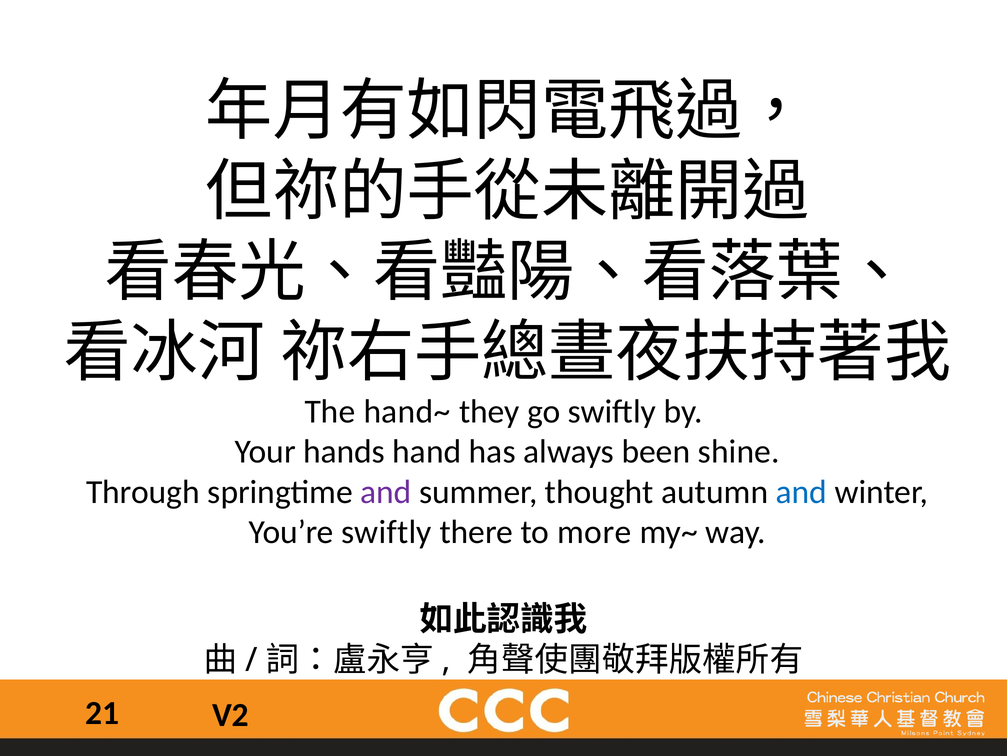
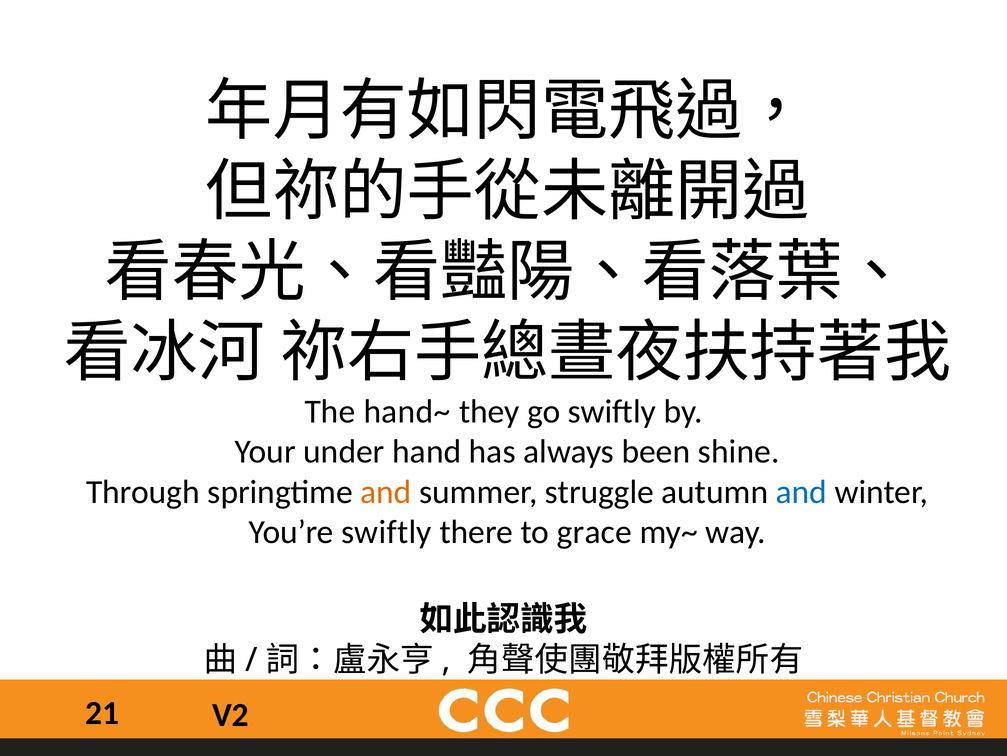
hands: hands -> under (344, 451)
and colour: purple -> orange (386, 492)
thought: thought -> struggle (599, 492)
more: more -> grace (594, 532)
